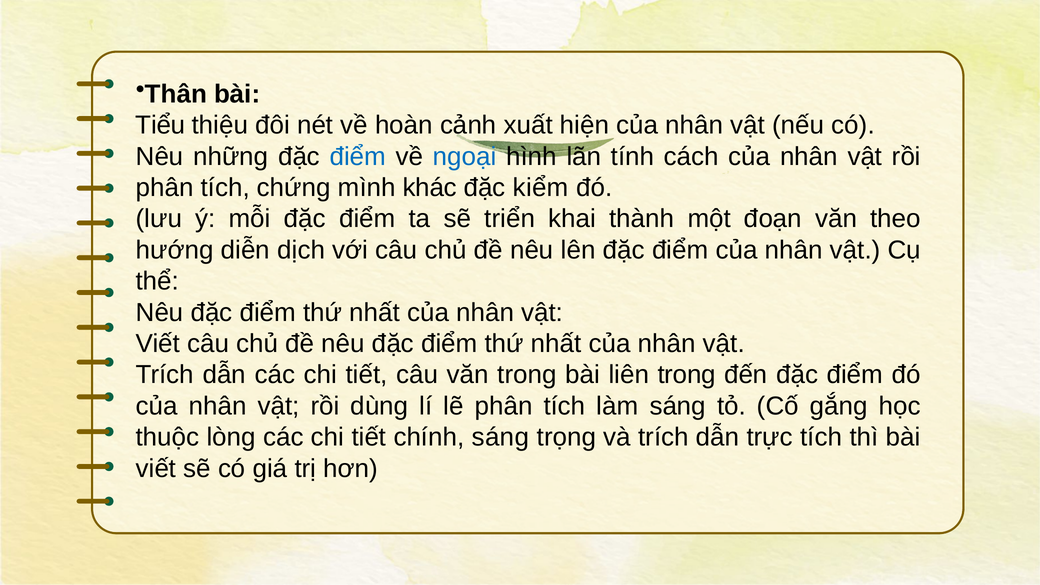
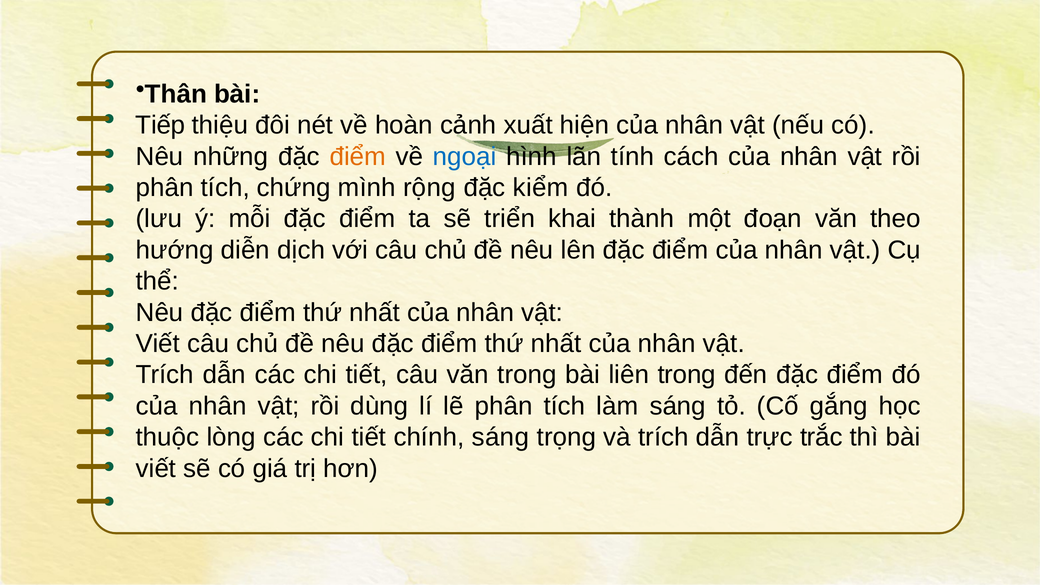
Tiểu: Tiểu -> Tiếp (160, 125)
điểm colour: blue -> orange (358, 156)
khác: khác -> rộng (429, 188)
trực tích: tích -> trắc (821, 437)
